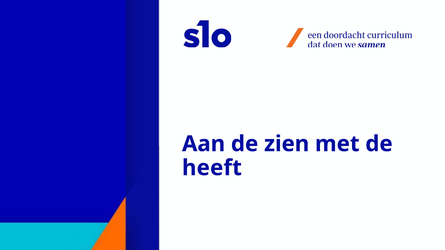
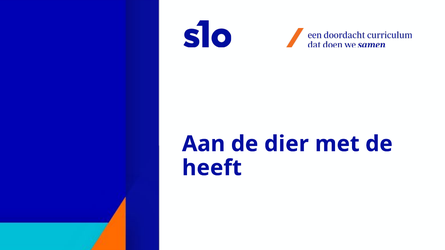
zien: zien -> dier (286, 144)
